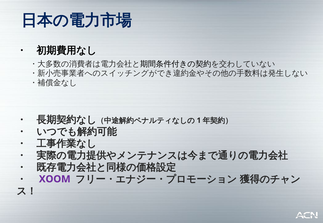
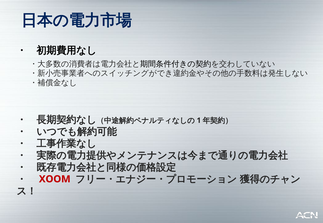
XOOM colour: purple -> red (55, 180)
